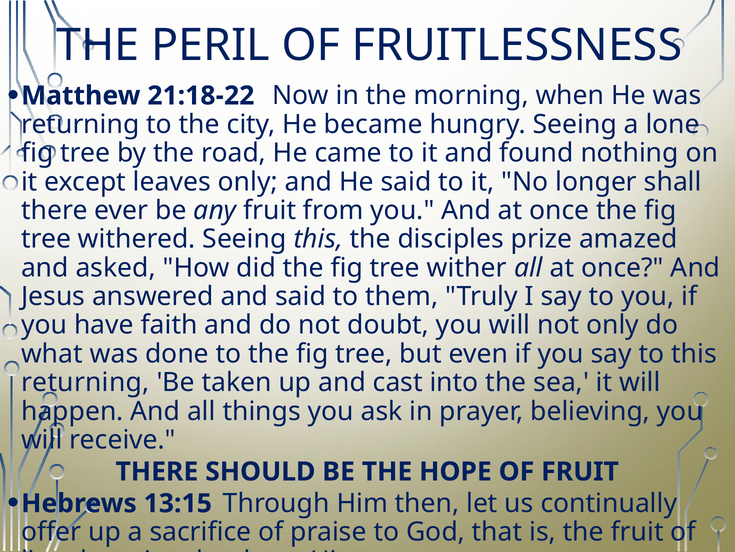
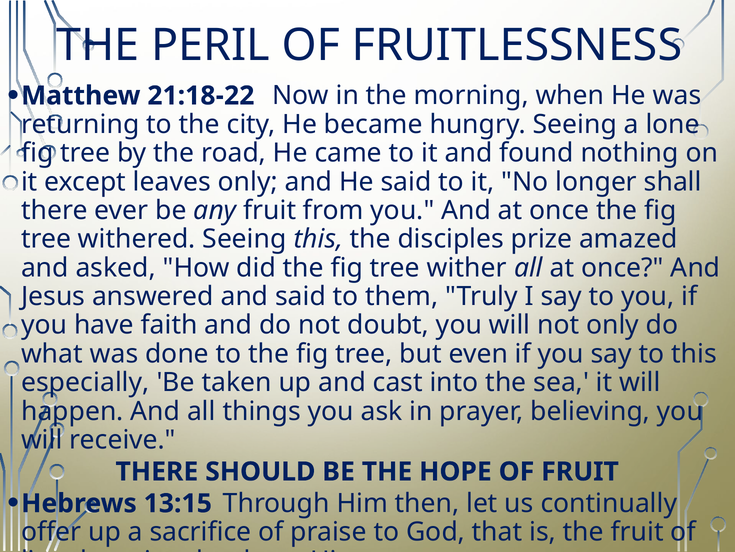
returning: returning -> especially (85, 382)
